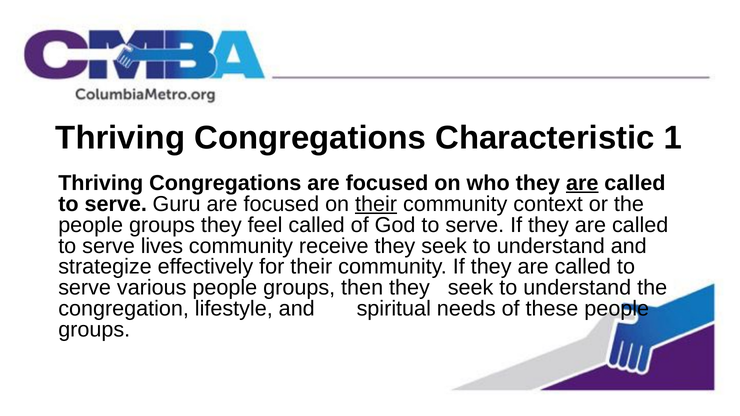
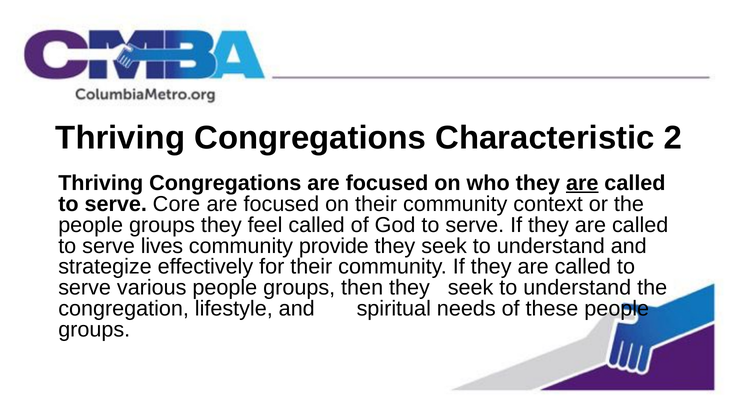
1: 1 -> 2 (673, 138)
Guru: Guru -> Core (176, 204)
their underline: present -> none (376, 204)
receive: receive -> provide (334, 246)
